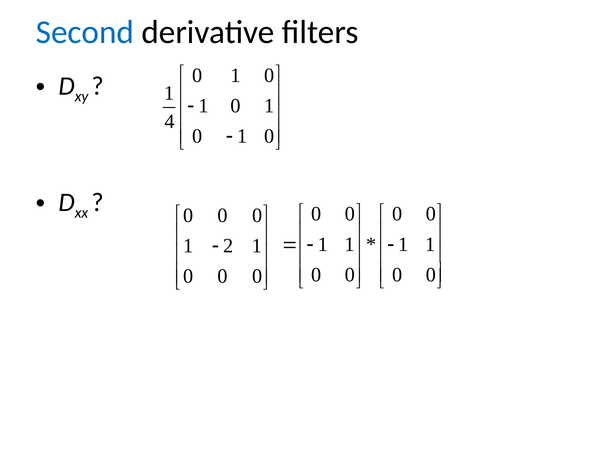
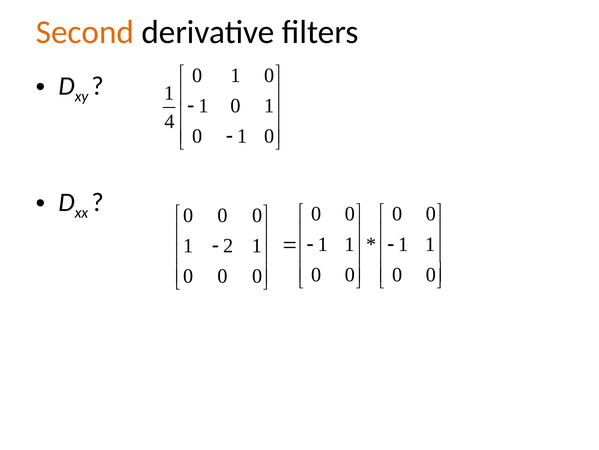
Second colour: blue -> orange (85, 32)
